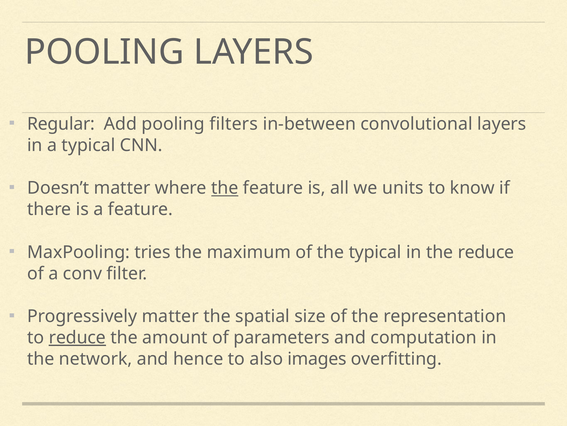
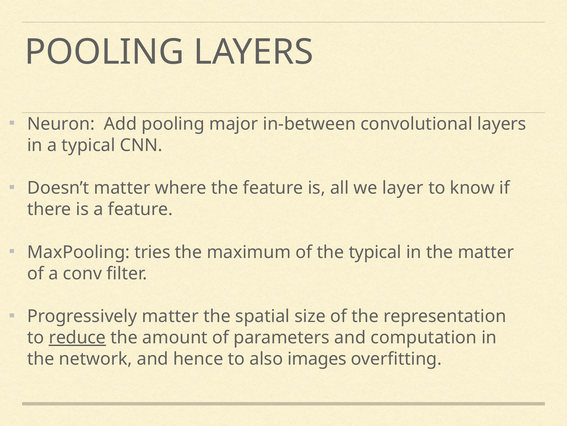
Regular: Regular -> Neuron (61, 124)
filters: filters -> major (234, 124)
the underline: present -> none (225, 188)
units: units -> layer (403, 188)
the reduce: reduce -> matter (486, 252)
